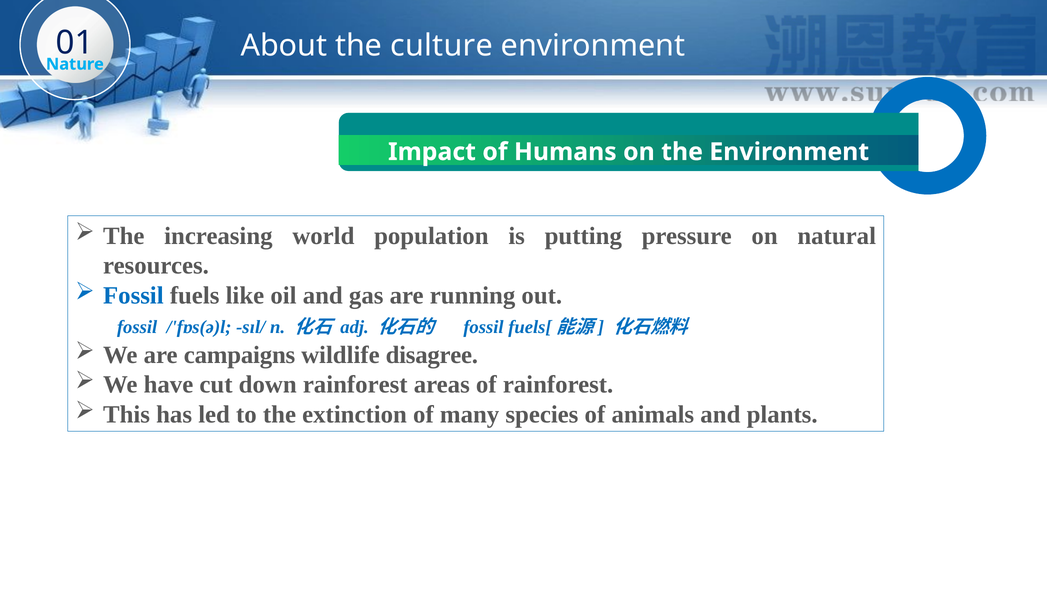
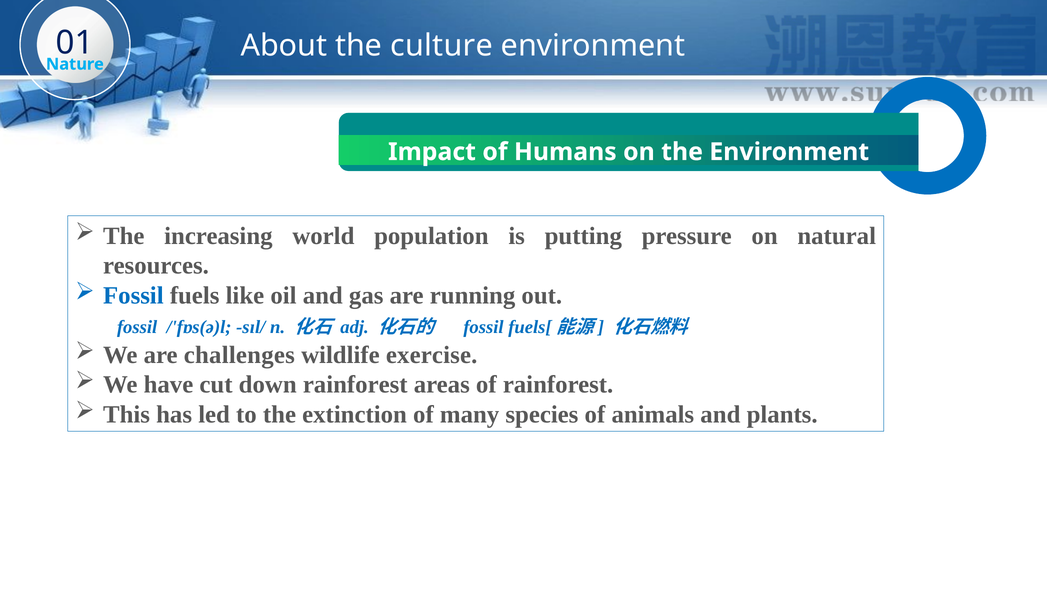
campaigns: campaigns -> challenges (239, 355)
disagree: disagree -> exercise (432, 355)
